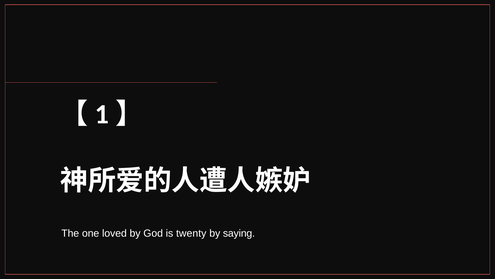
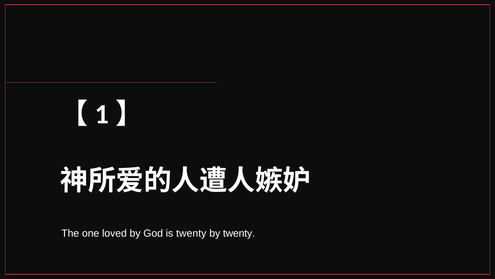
by saying: saying -> twenty (239, 233)
